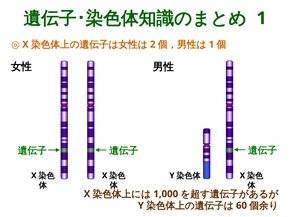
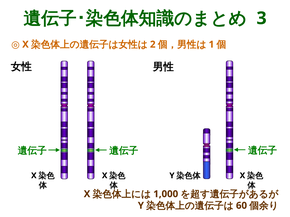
1: 1 -> 3 (262, 18)
